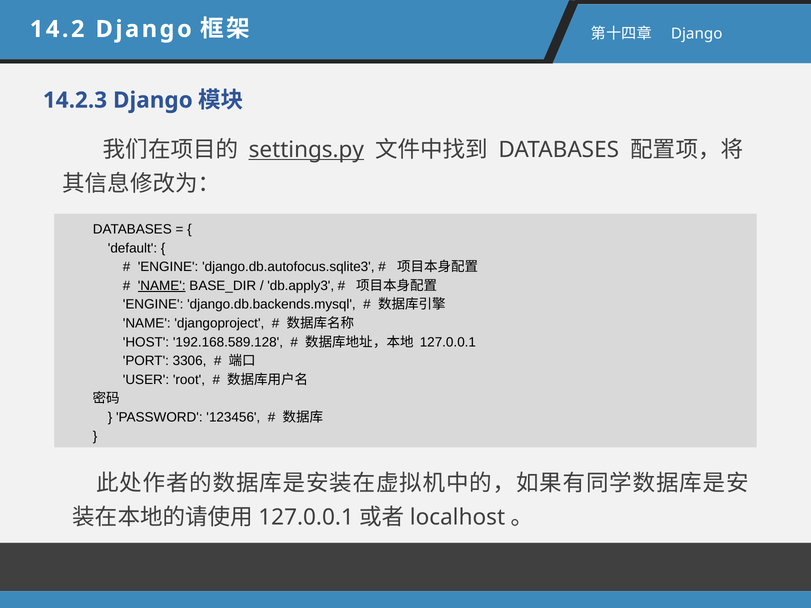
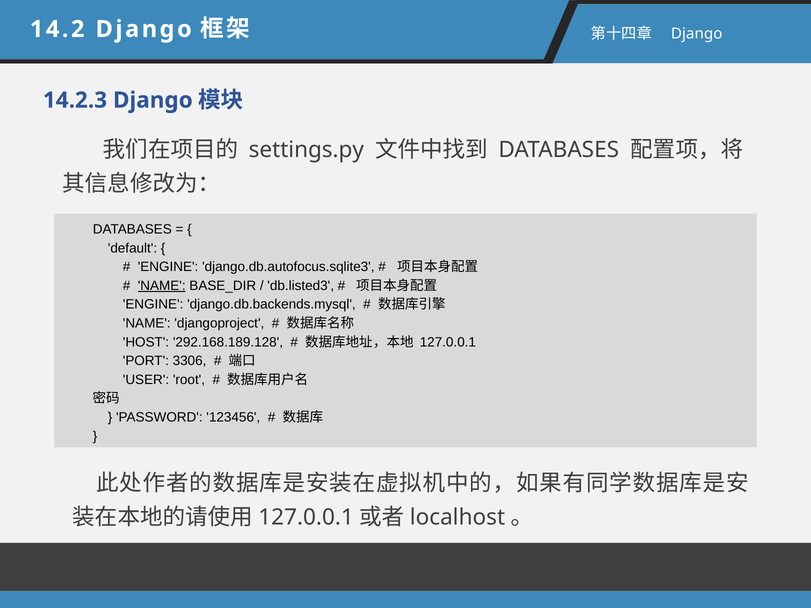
settings.py underline: present -> none (306, 150)
db.apply3: db.apply3 -> db.listed3 (301, 286)
192.168.589.128: 192.168.589.128 -> 292.168.189.128 (228, 342)
